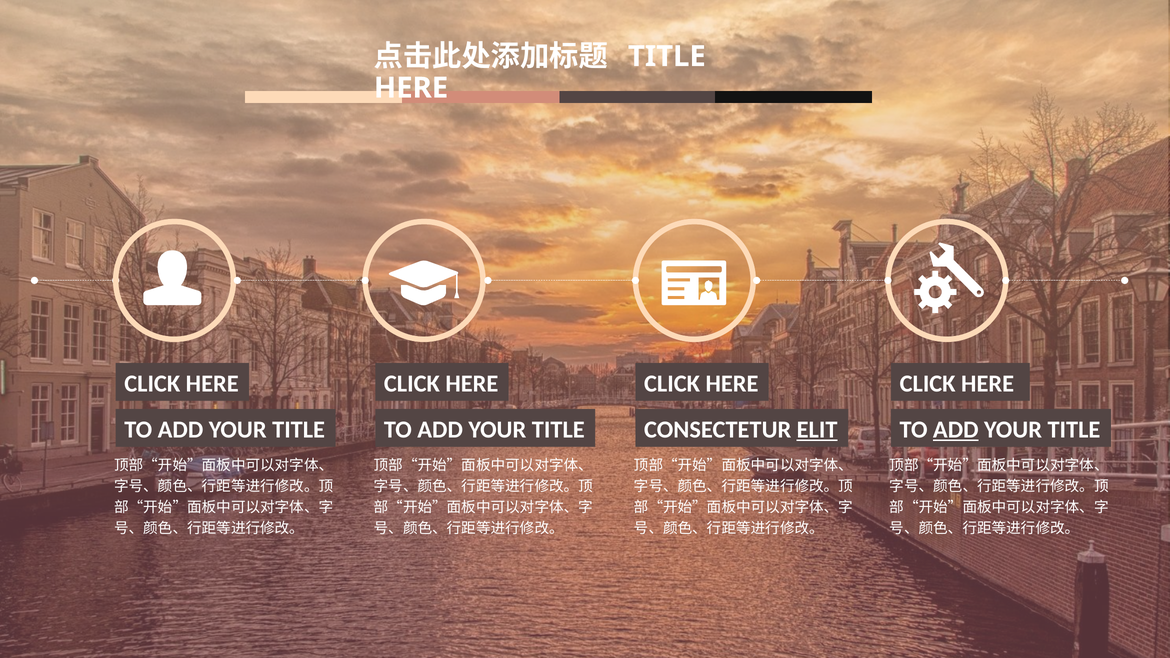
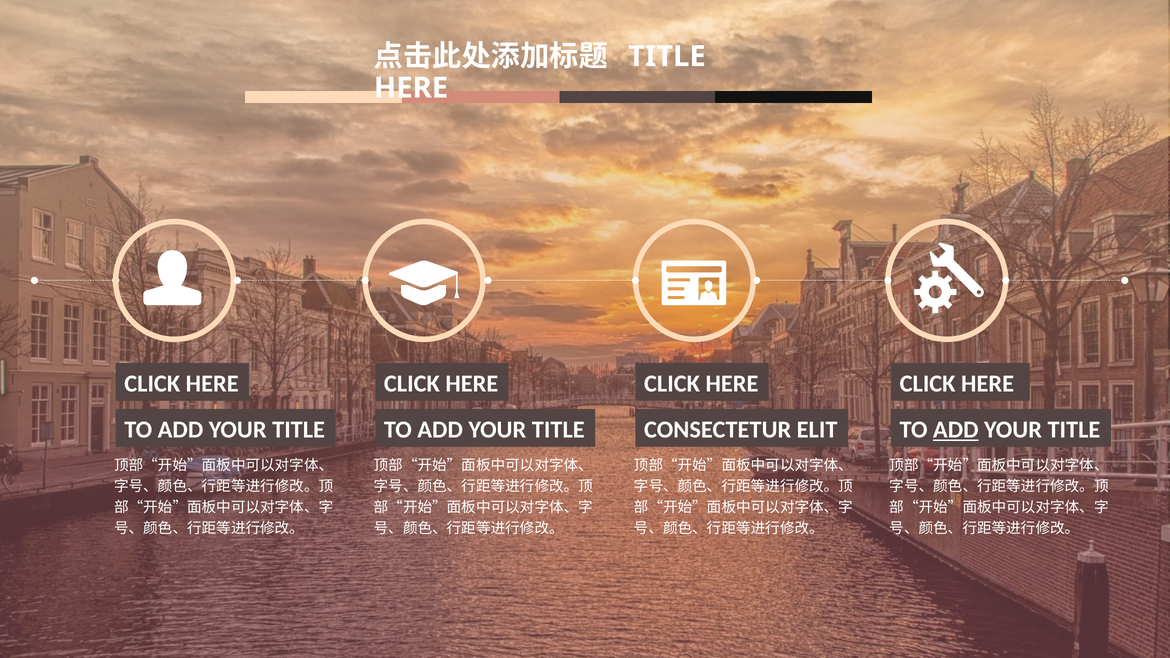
ELIT underline: present -> none (817, 430)
